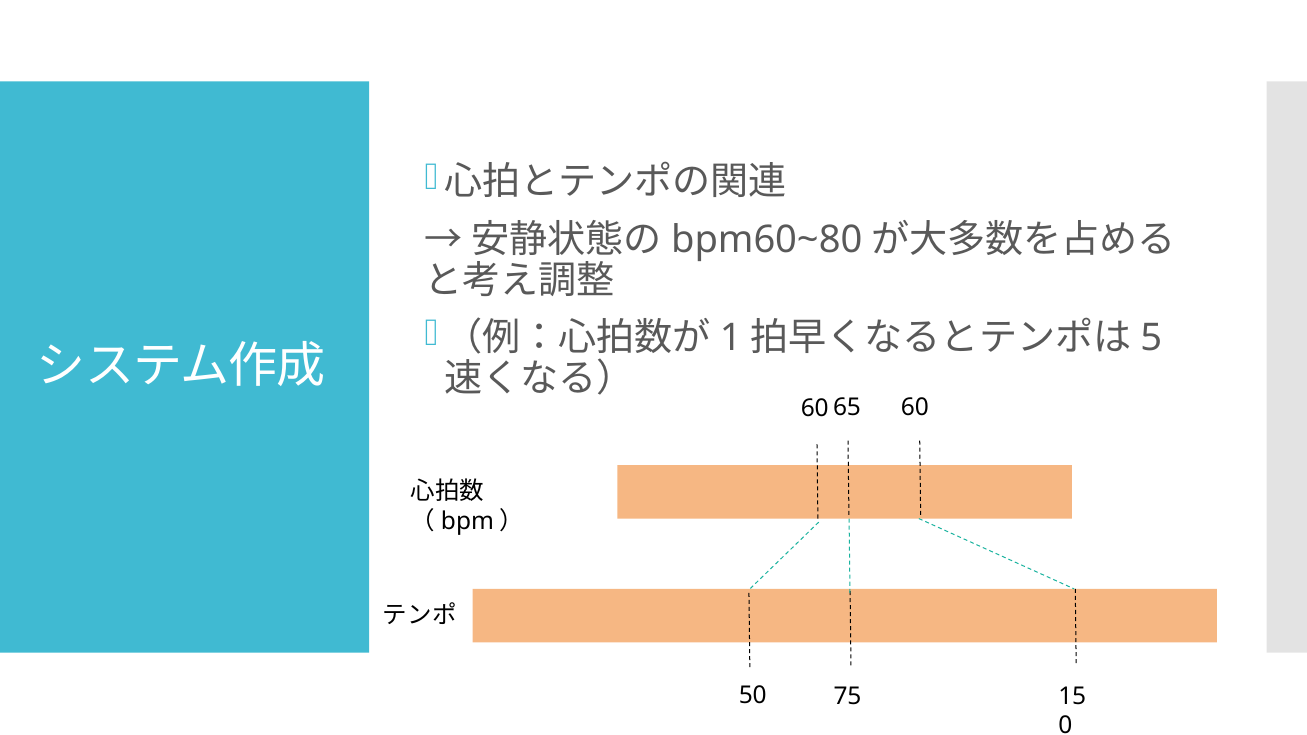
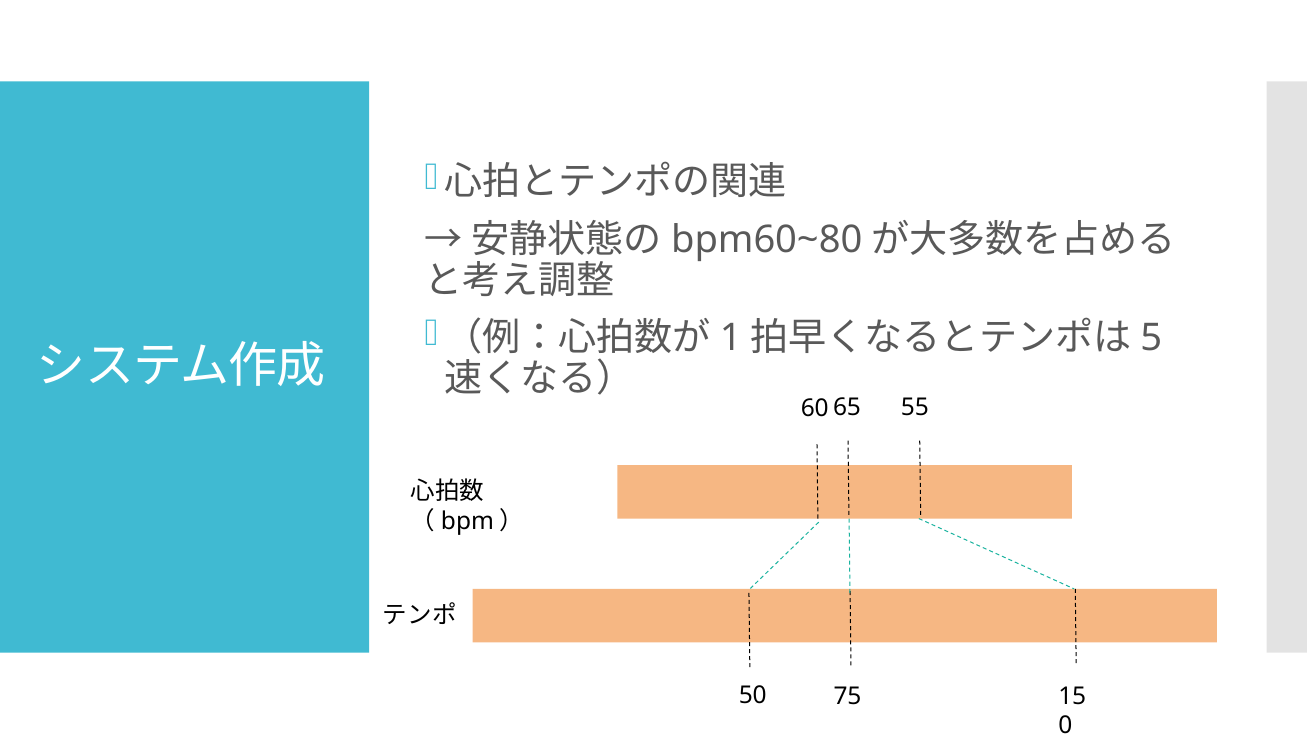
65 60: 60 -> 55 (915, 407)
